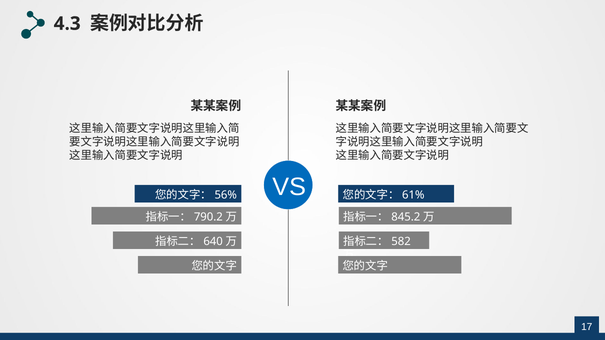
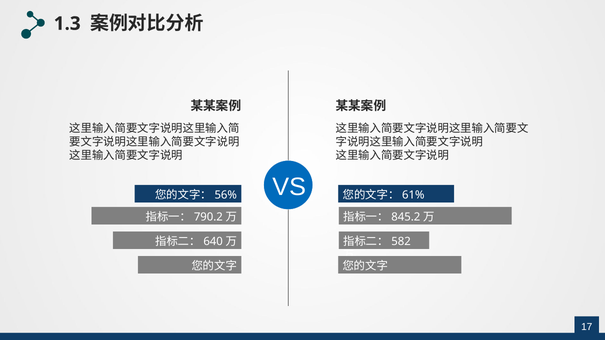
4.3: 4.3 -> 1.3 (67, 24)
